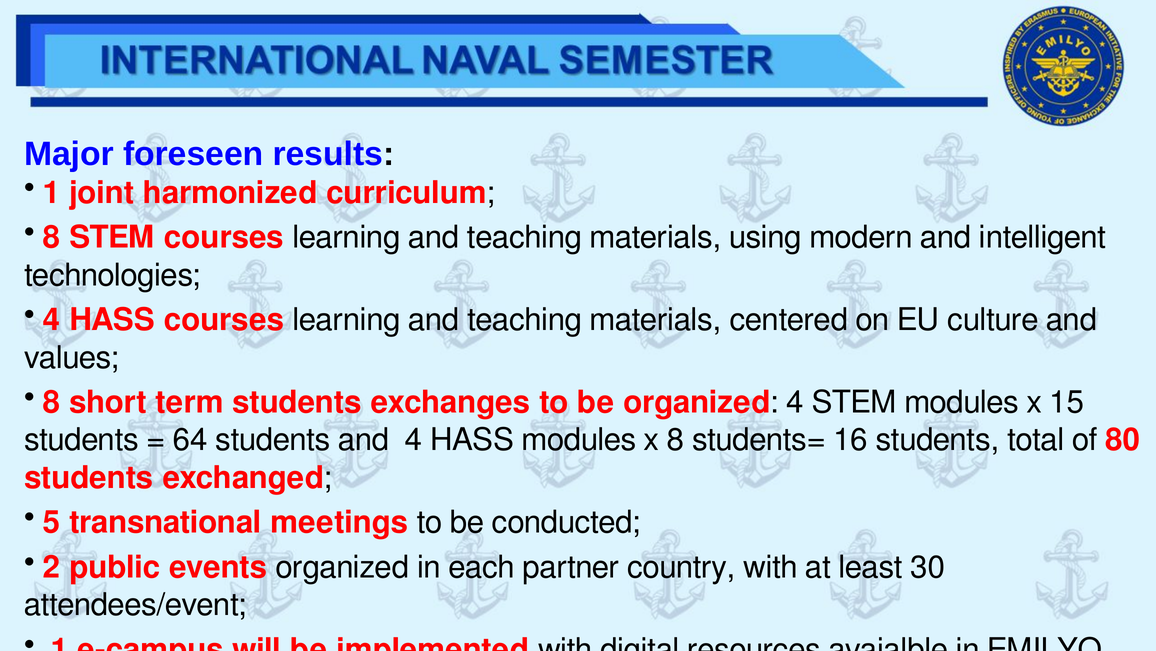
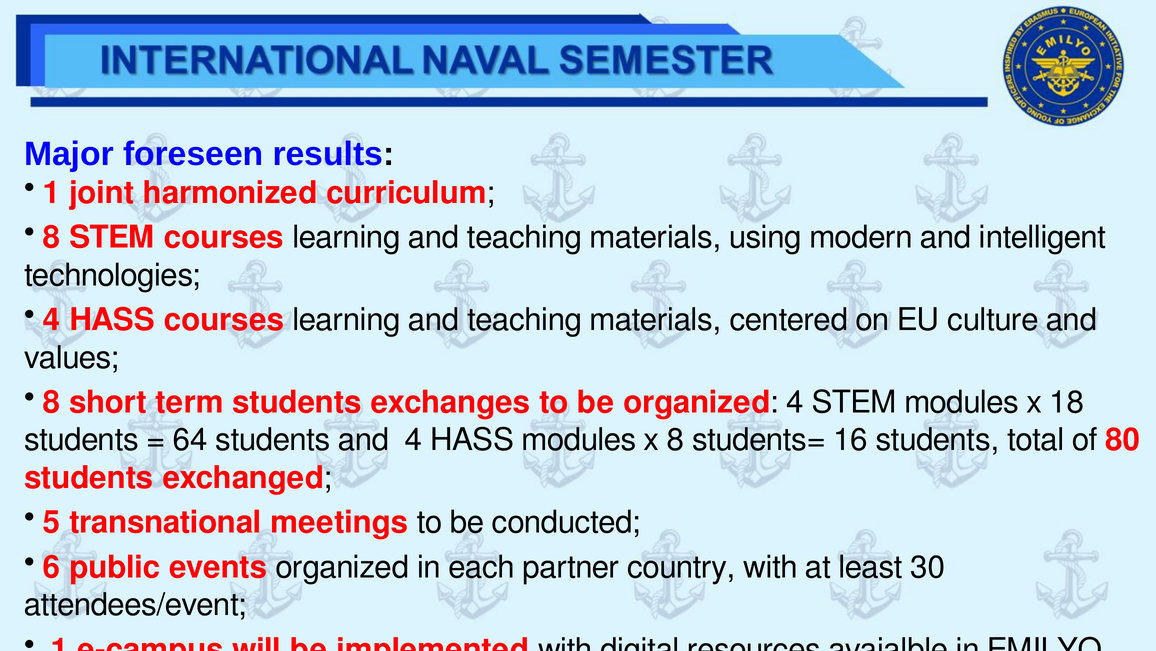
15: 15 -> 18 (1067, 402)
2: 2 -> 6 (52, 567)
